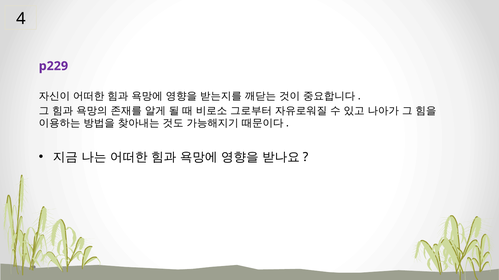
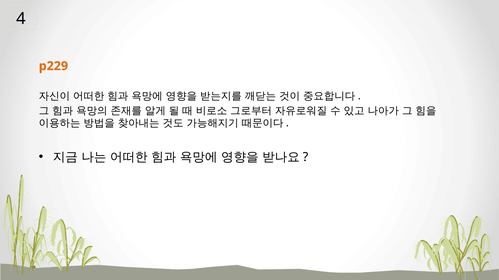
p229 colour: purple -> orange (53, 66)
